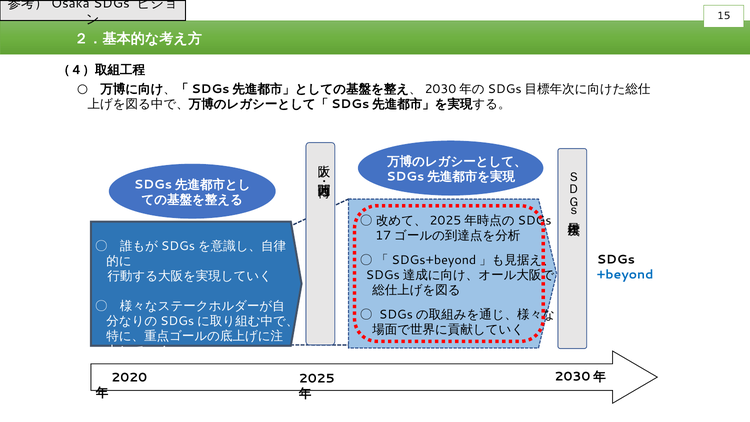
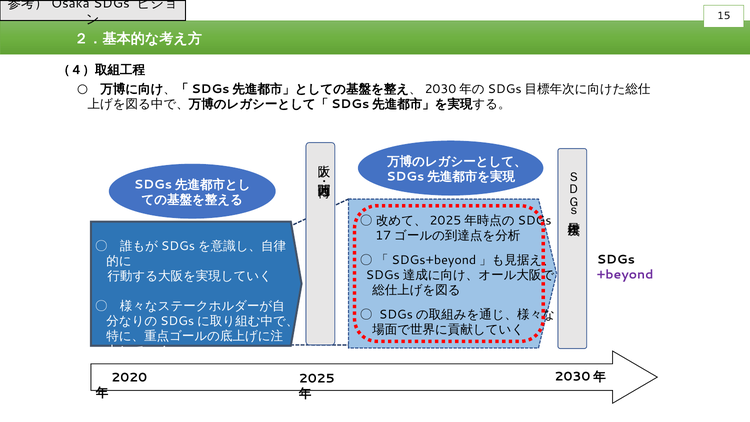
+beyond colour: blue -> purple (625, 274)
